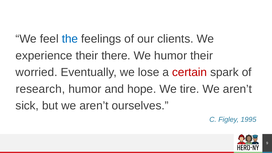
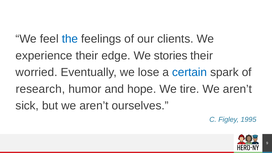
there: there -> edge (116, 56)
We humor: humor -> stories (171, 56)
certain colour: red -> blue (190, 72)
